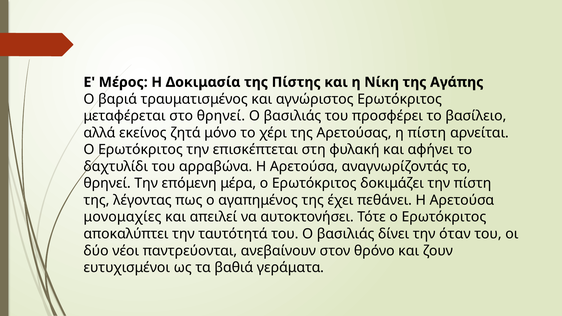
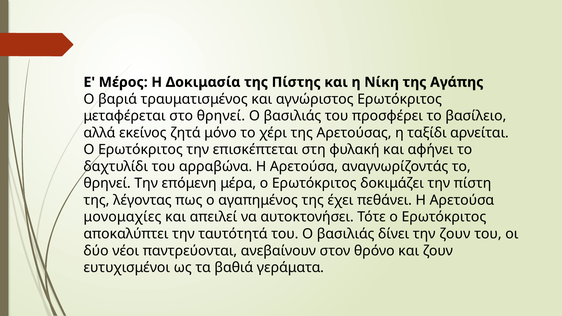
η πίστη: πίστη -> ταξίδι (427, 133)
την όταν: όταν -> ζουν (455, 234)
